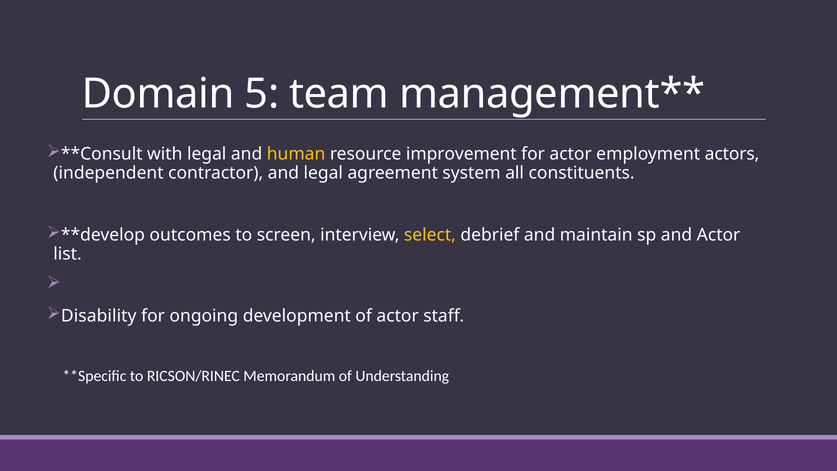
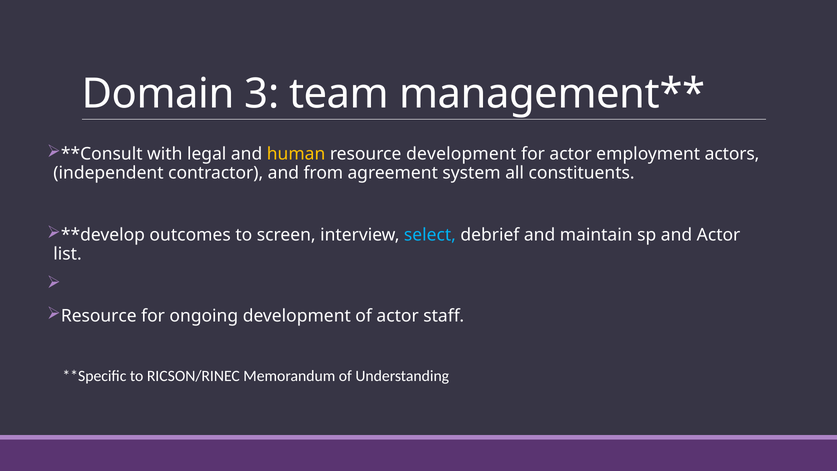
5: 5 -> 3 (262, 94)
resource improvement: improvement -> development (461, 154)
and legal: legal -> from (323, 173)
select colour: yellow -> light blue (430, 235)
Disability: Disability -> Resource (99, 316)
